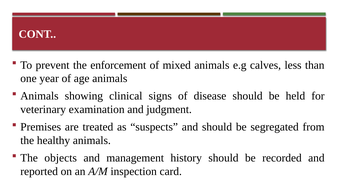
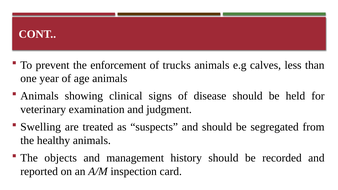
mixed: mixed -> trucks (177, 65)
Premises: Premises -> Swelling (41, 127)
